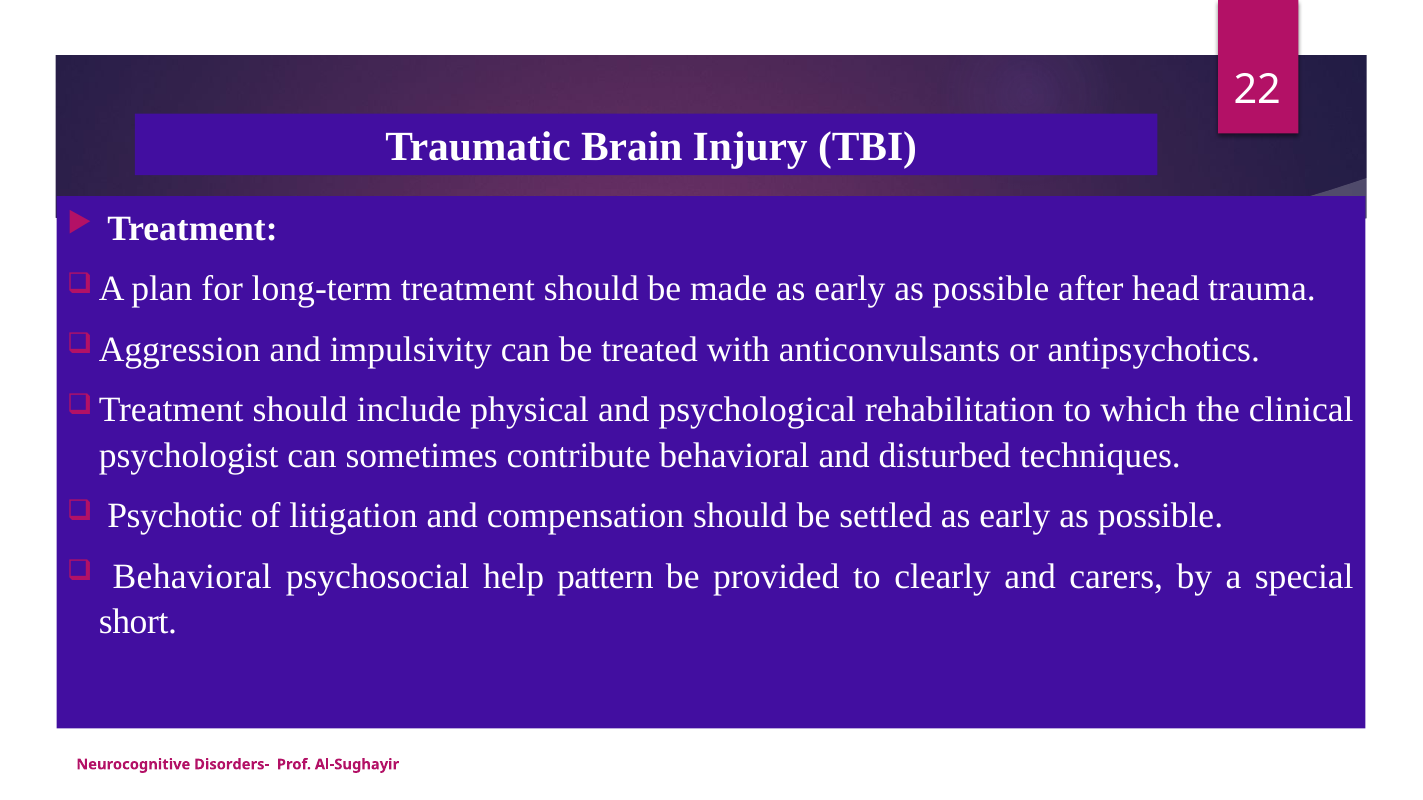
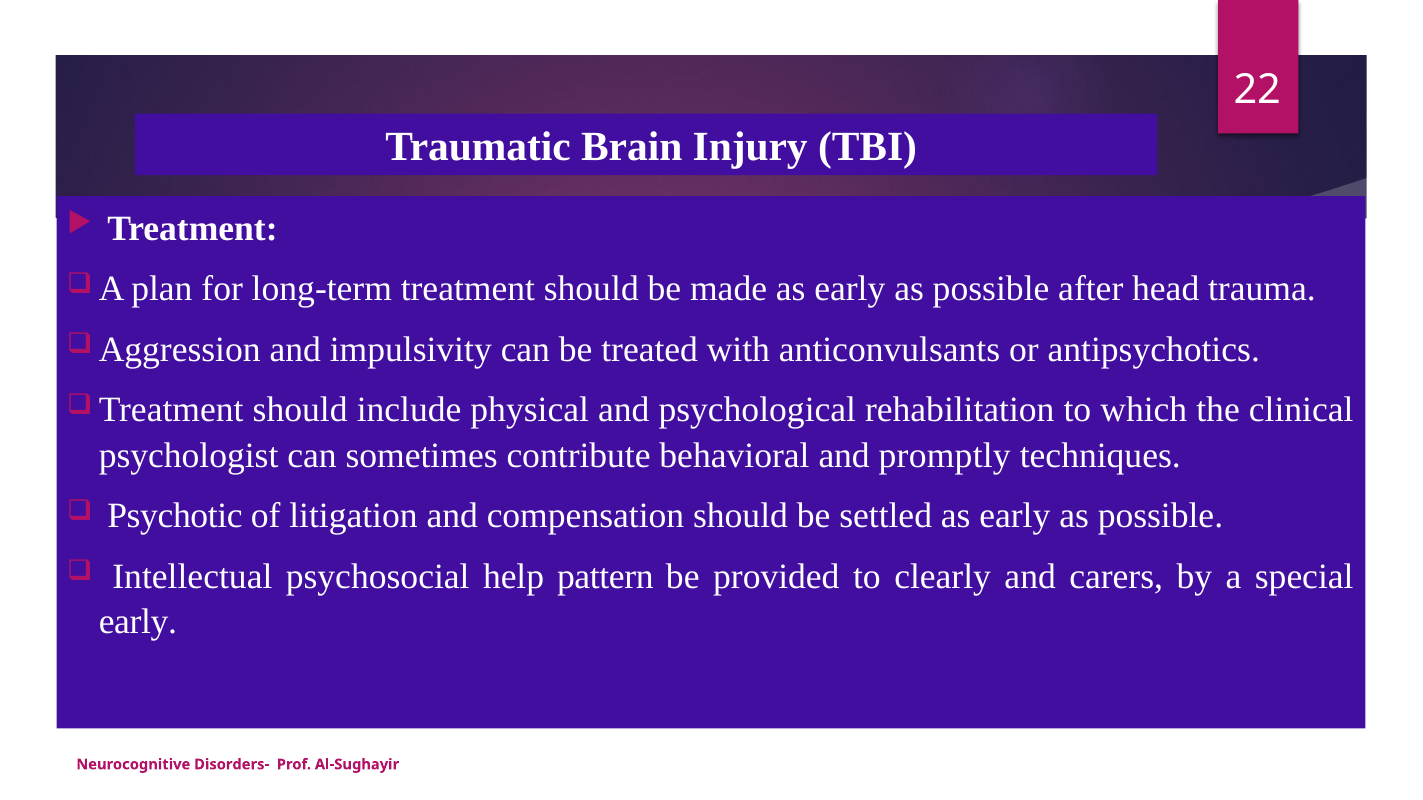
disturbed: disturbed -> promptly (945, 456)
Behavioral: Behavioral -> Intellectual (192, 577)
short: short -> early (138, 622)
